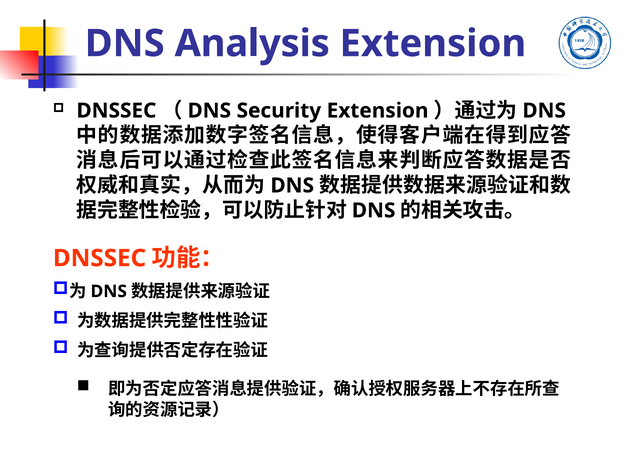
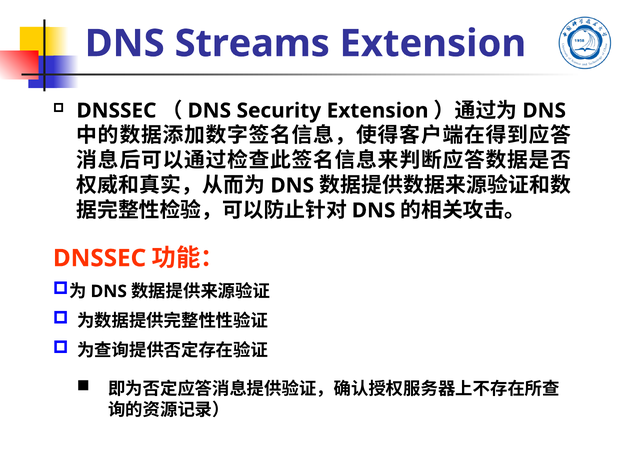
Analysis: Analysis -> Streams (252, 44)
